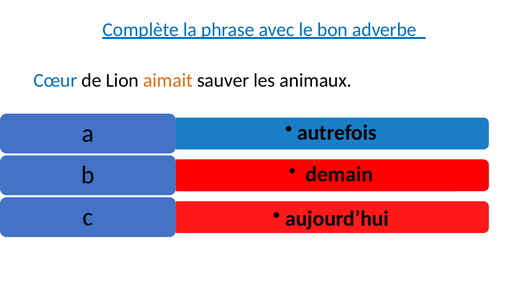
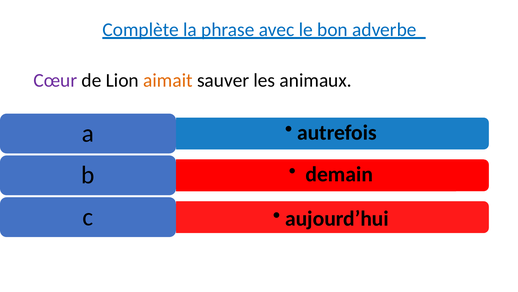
Cœur colour: blue -> purple (55, 80)
